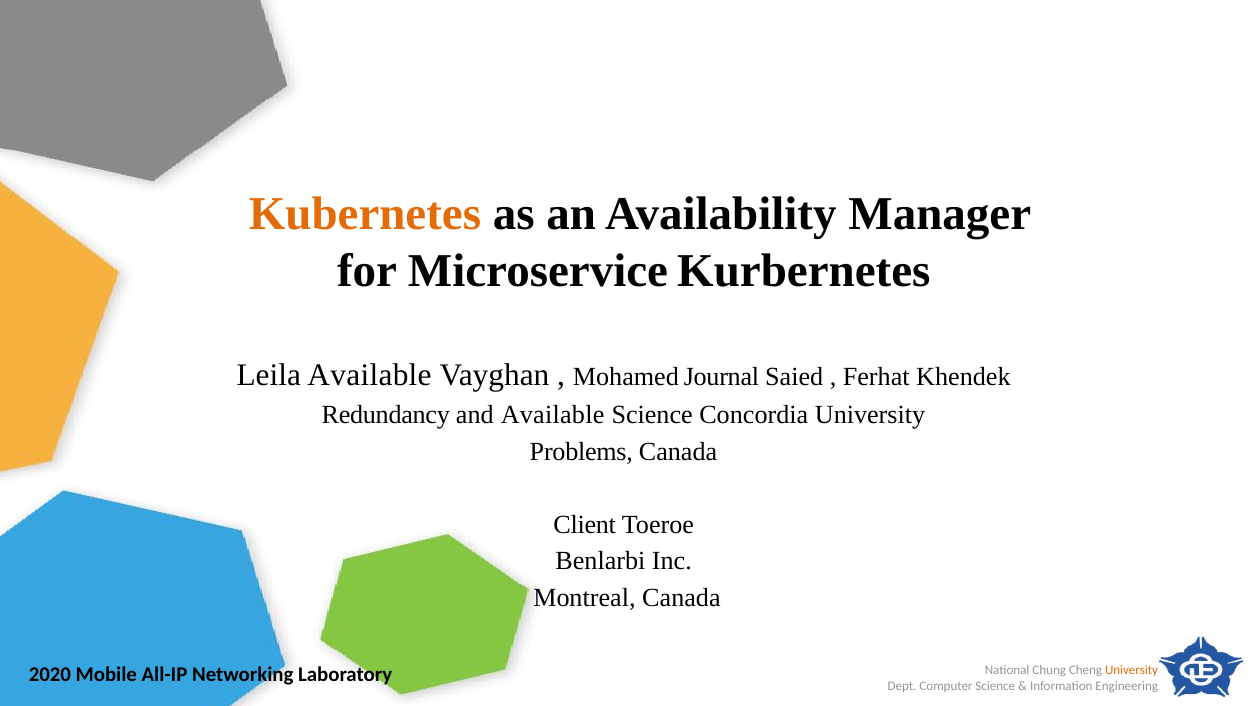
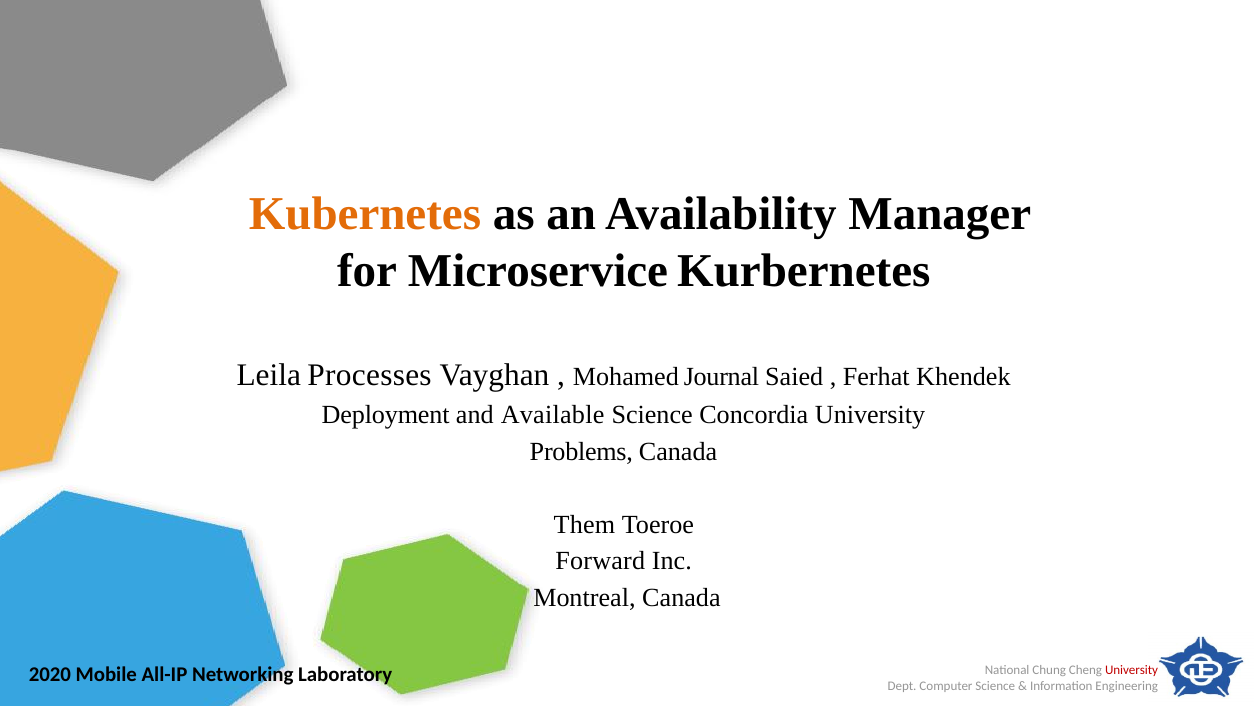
Leila Available: Available -> Processes (370, 375)
Redundancy: Redundancy -> Deployment (386, 415)
Client: Client -> Them (584, 524)
Benlarbi: Benlarbi -> Forward (600, 561)
University colour: orange -> red (1132, 670)
